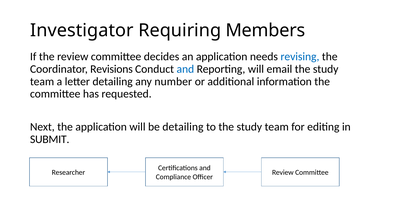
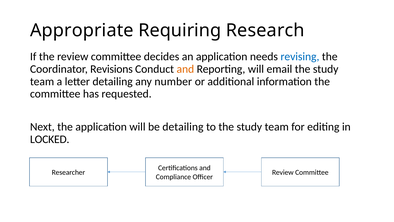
Investigator: Investigator -> Appropriate (82, 30)
Members: Members -> Research (265, 30)
and colour: blue -> orange (185, 69)
SUBMIT: SUBMIT -> LOCKED (50, 139)
